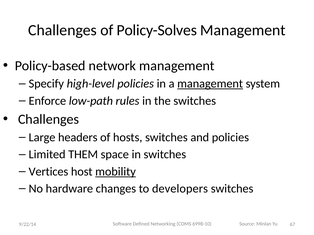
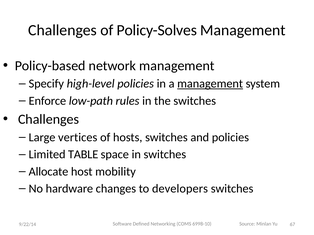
headers: headers -> vertices (78, 138)
THEM: THEM -> TABLE (83, 155)
Vertices: Vertices -> Allocate (48, 172)
mobility underline: present -> none (116, 172)
